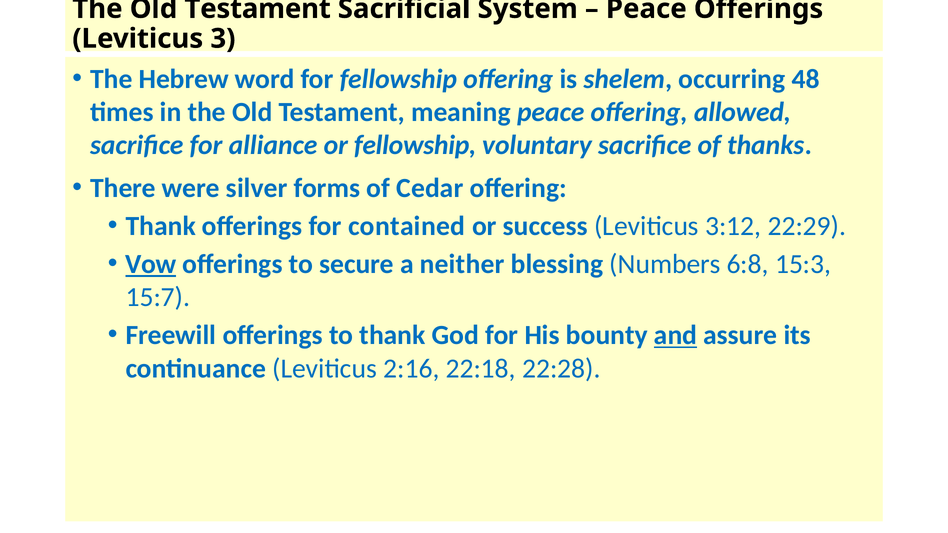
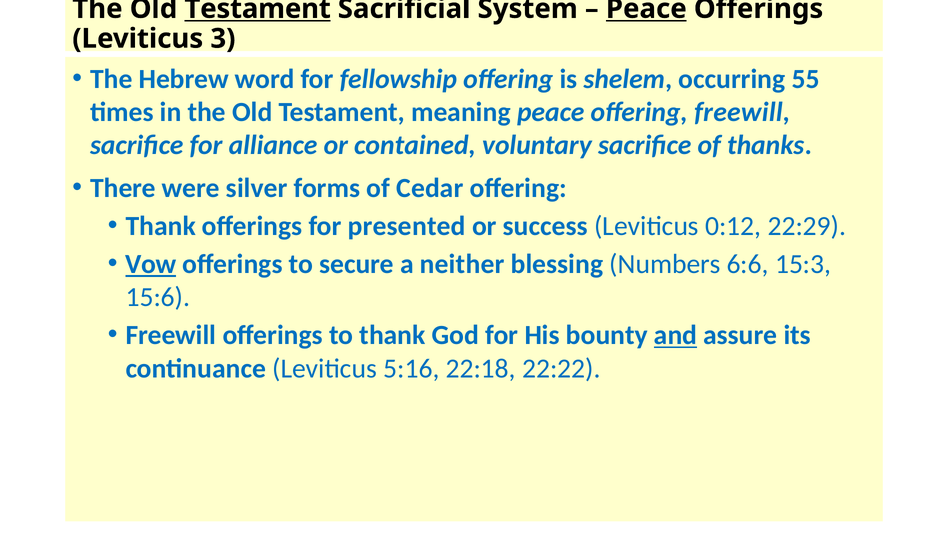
Testament underline: none -> present (258, 9)
Peace underline: none -> present (646, 9)
48: 48 -> 55 (806, 79)
offering allowed: allowed -> freewill (742, 112)
or fellowship: fellowship -> contained (415, 145)
contained: contained -> presented (407, 226)
3:12: 3:12 -> 0:12 (733, 226)
6:8: 6:8 -> 6:6 (748, 264)
15:7: 15:7 -> 15:6 (158, 297)
2:16: 2:16 -> 5:16 (411, 369)
22:28: 22:28 -> 22:22 (561, 369)
